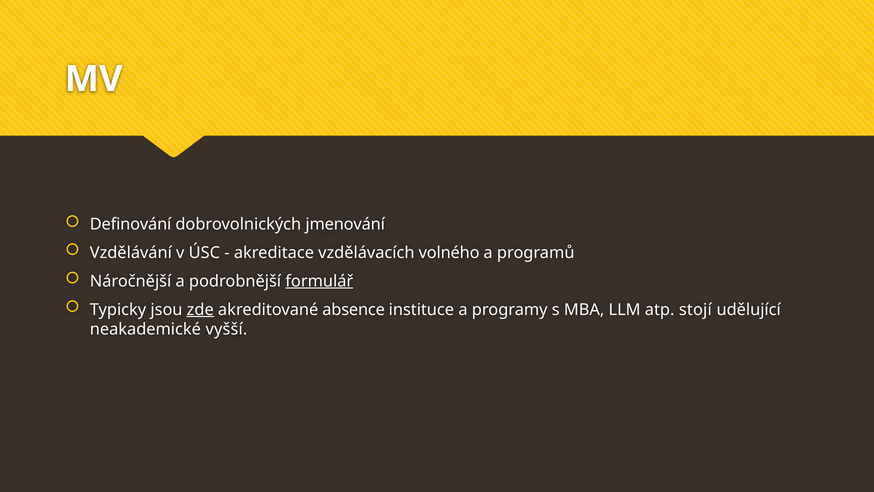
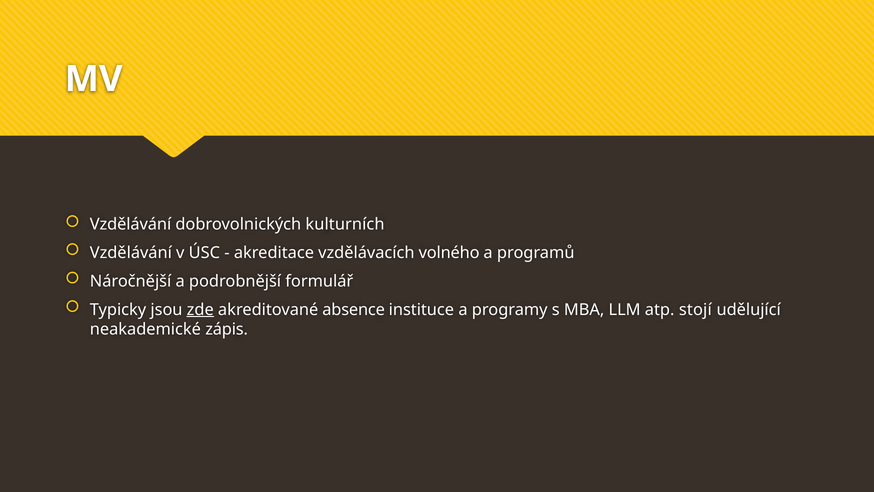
Definování: Definování -> Vzdělávání (131, 224)
jmenování: jmenování -> kulturních (345, 224)
formulář underline: present -> none (319, 281)
vyšší: vyšší -> zápis (227, 329)
